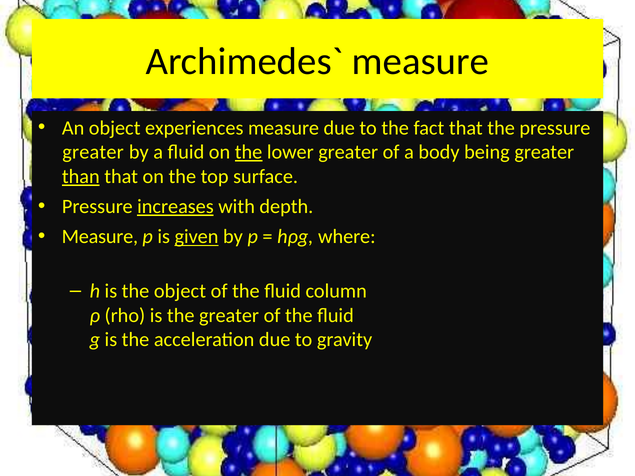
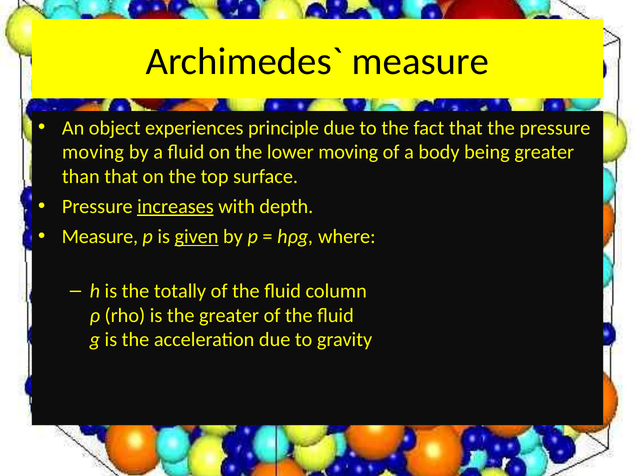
experiences measure: measure -> principle (284, 128)
greater: greater -> moving (93, 152)
the underline: present -> none (249, 152)
lower greater: greater -> moving (348, 152)
than underline: present -> none (81, 177)
the object: object -> totally (180, 291)
